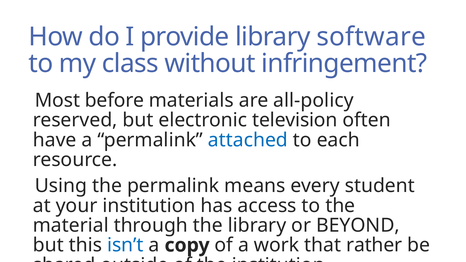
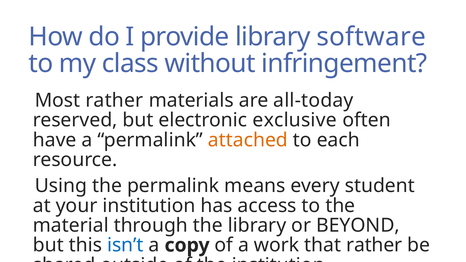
Most before: before -> rather (114, 100)
all-policy: all-policy -> all-today (313, 100)
television: television -> exclusive (295, 120)
attached colour: blue -> orange (248, 140)
